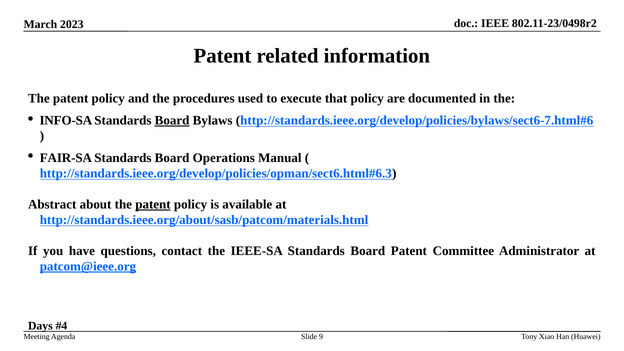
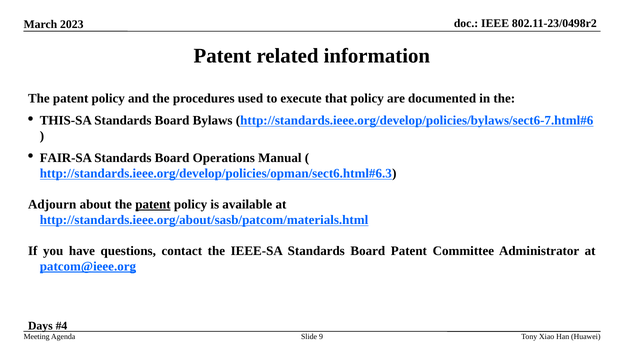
INFO-SA: INFO-SA -> THIS-SA (66, 120)
Board underline: present -> none (172, 120)
Abstract: Abstract -> Adjourn (52, 204)
